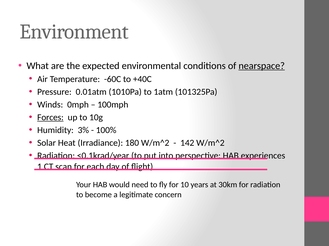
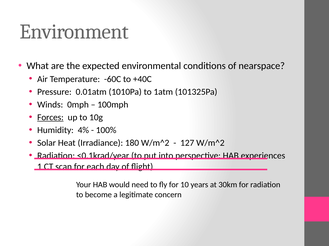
nearspace underline: present -> none (262, 66)
3%: 3% -> 4% (83, 130)
142: 142 -> 127 (187, 143)
